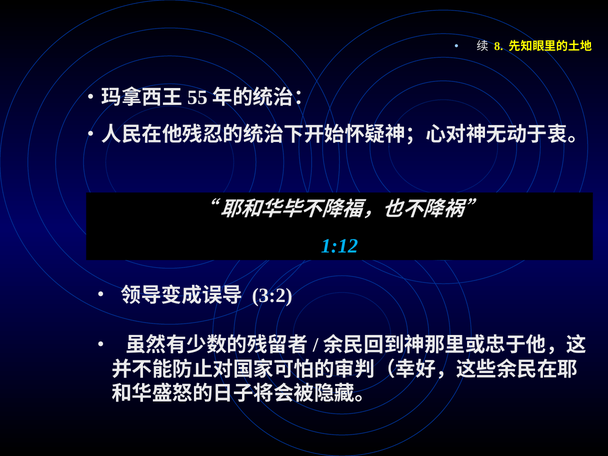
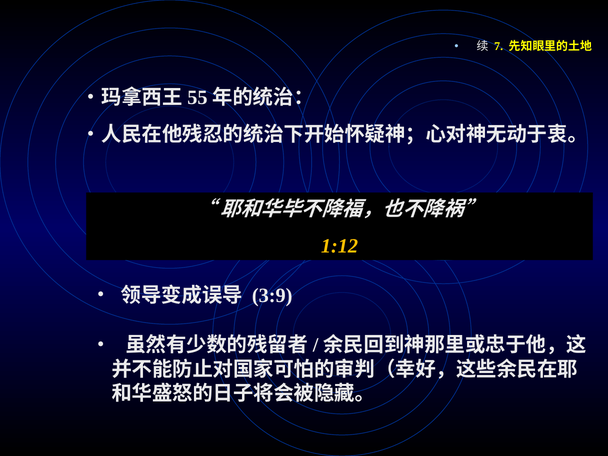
8: 8 -> 7 (499, 47)
1:12 colour: light blue -> yellow (339, 246)
3:2: 3:2 -> 3:9 (272, 295)
